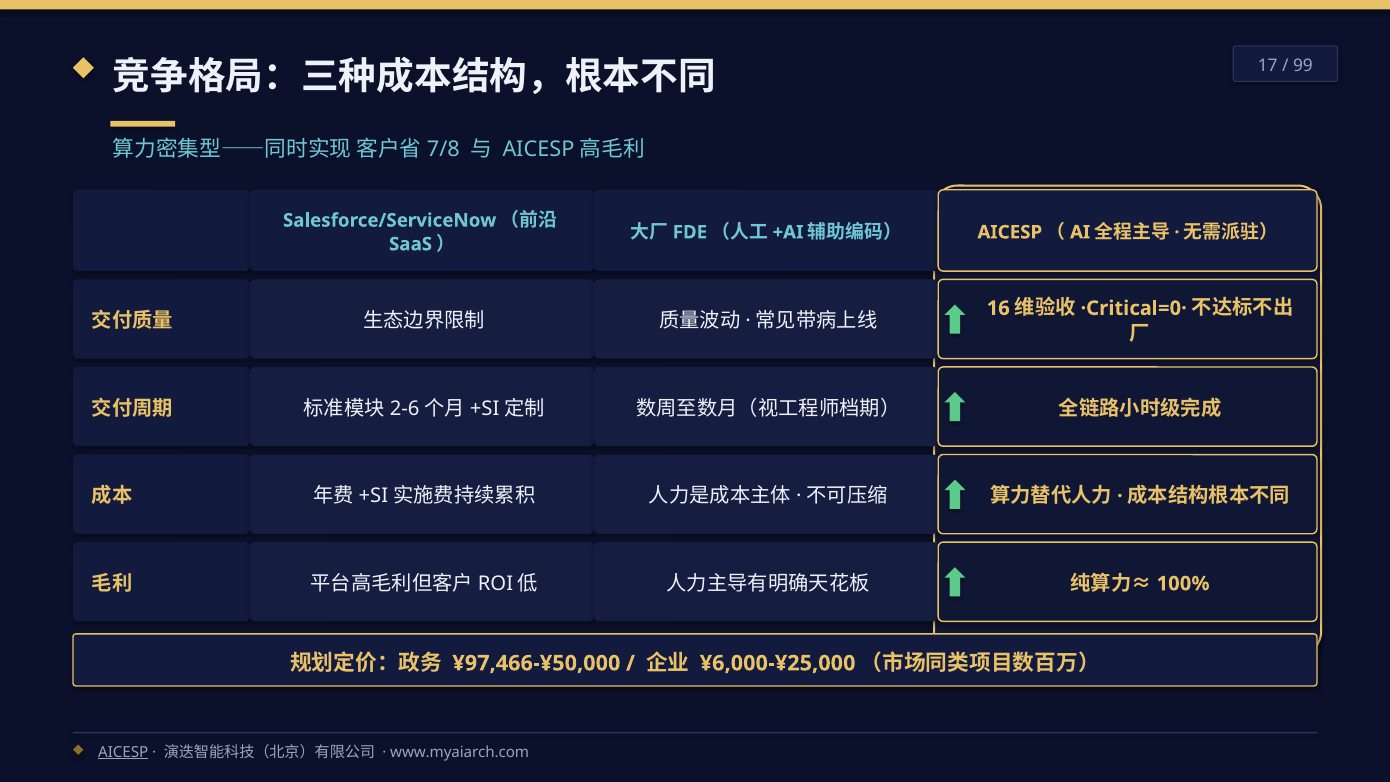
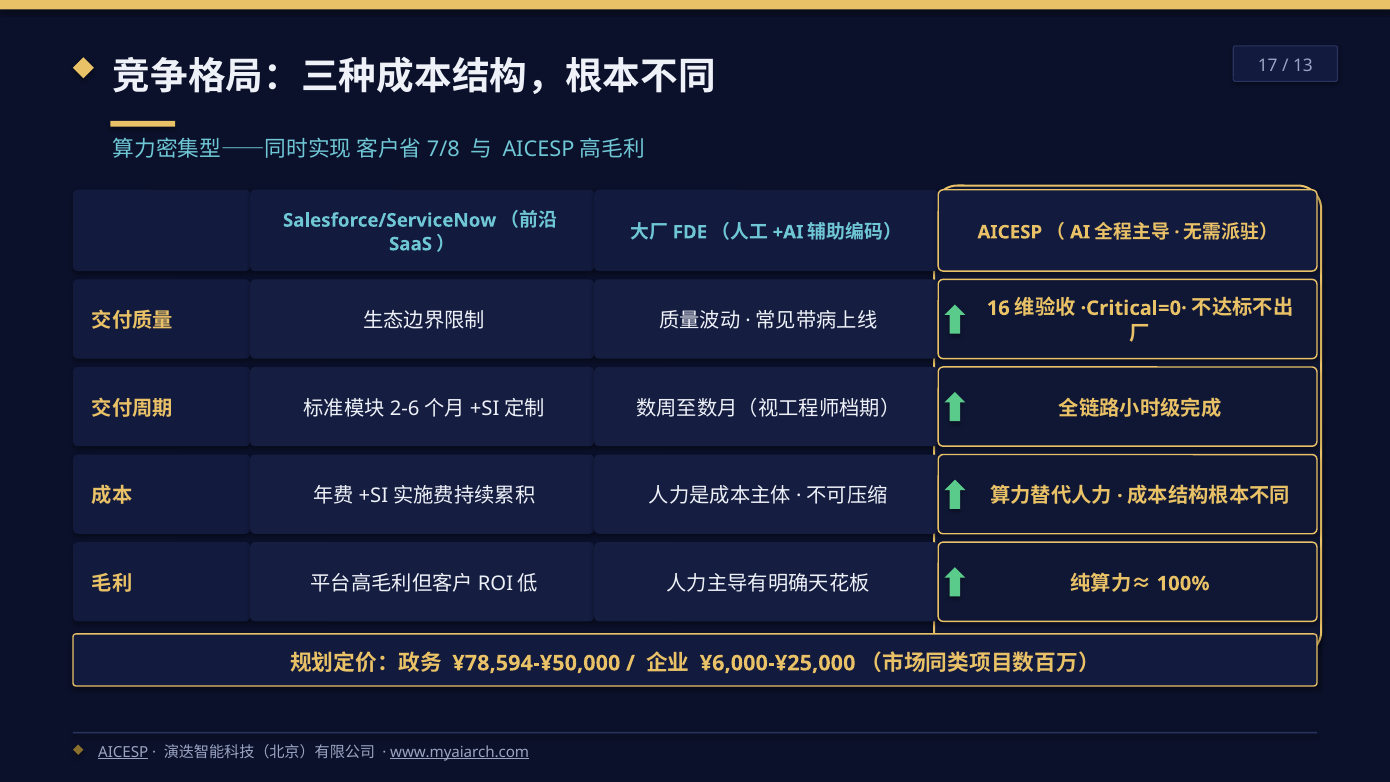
99: 99 -> 13 (1303, 66)
¥97,466-¥50,000: ¥97,466-¥50,000 -> ¥78,594-¥50,000 (536, 663)
www.myaiarch.com underline: none -> present (460, 752)
